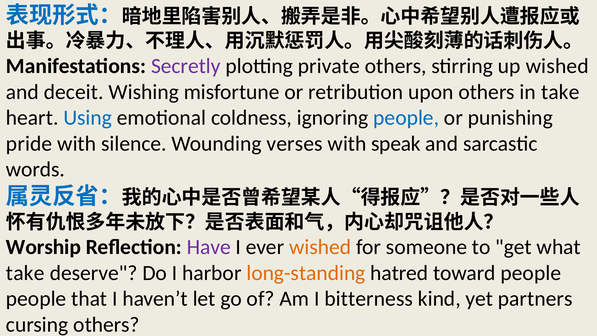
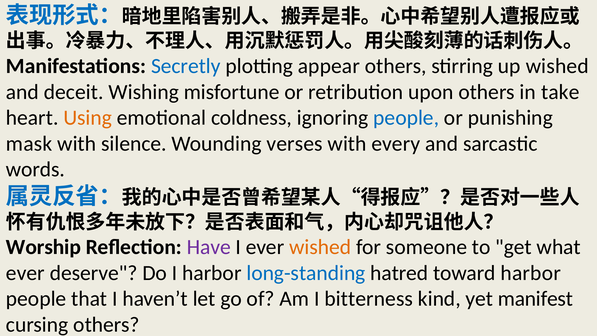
Secretly colour: purple -> blue (186, 66)
private: private -> appear (329, 66)
Using colour: blue -> orange (88, 118)
pride: pride -> mask (29, 144)
speak: speak -> every (396, 144)
take: take -> ever (25, 273)
long-standing colour: orange -> blue (306, 273)
toward people: people -> harbor (531, 273)
partners: partners -> manifest (535, 299)
